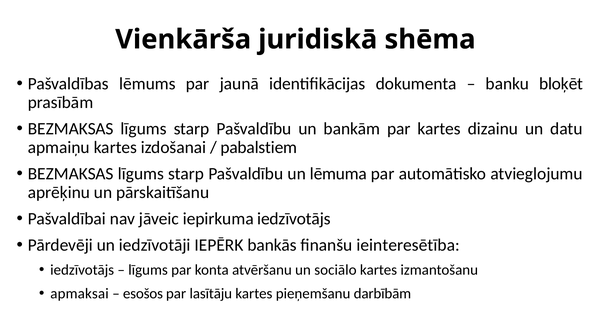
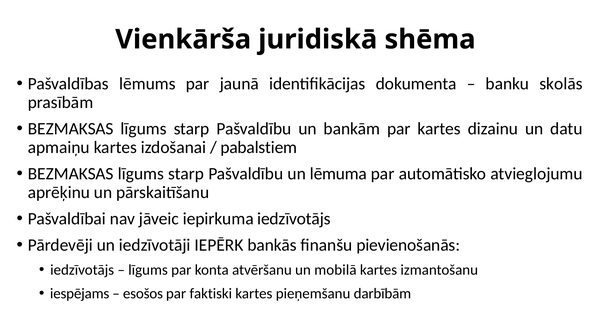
bloķēt: bloķēt -> skolās (561, 84)
ieinteresētība: ieinteresētība -> pievienošanās (408, 245)
sociālo: sociālo -> mobilā (335, 270)
apmaksai: apmaksai -> iespējams (80, 294)
lasītāju: lasītāju -> faktiski (211, 294)
